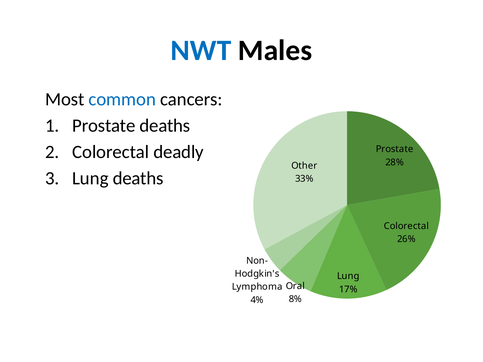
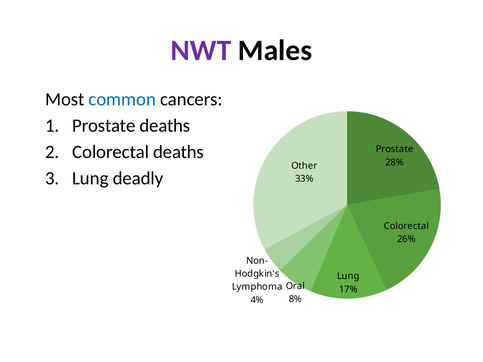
NWT colour: blue -> purple (201, 50)
Colorectal deadly: deadly -> deaths (179, 152)
Lung deaths: deaths -> deadly (138, 178)
